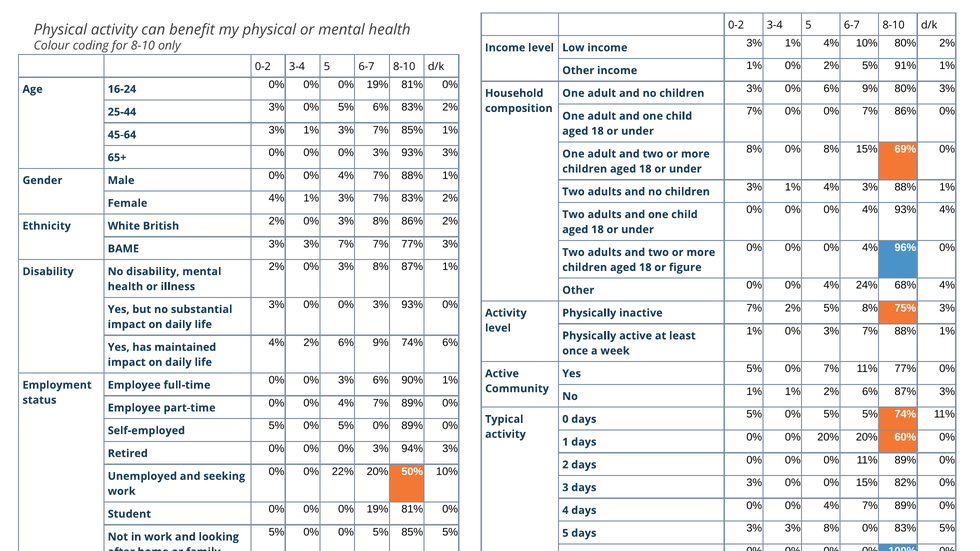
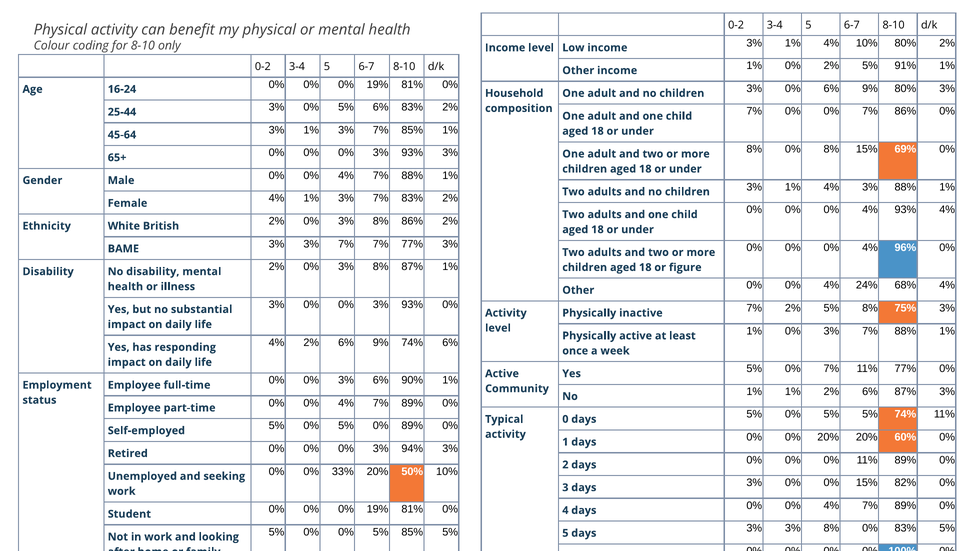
maintained: maintained -> responding (185, 347)
22%: 22% -> 33% (343, 472)
